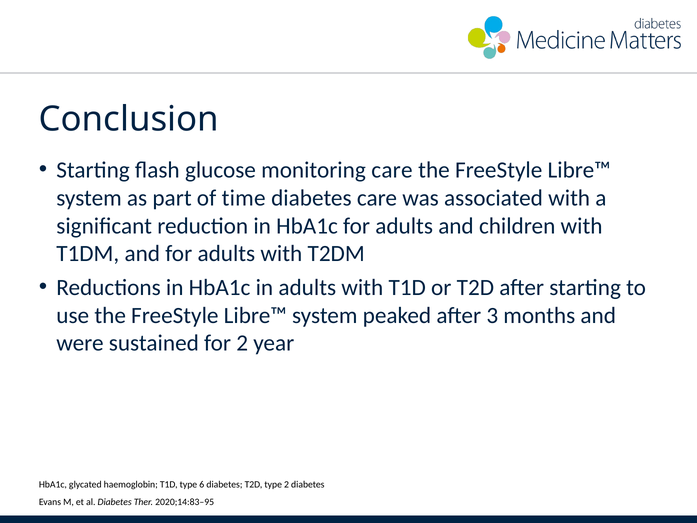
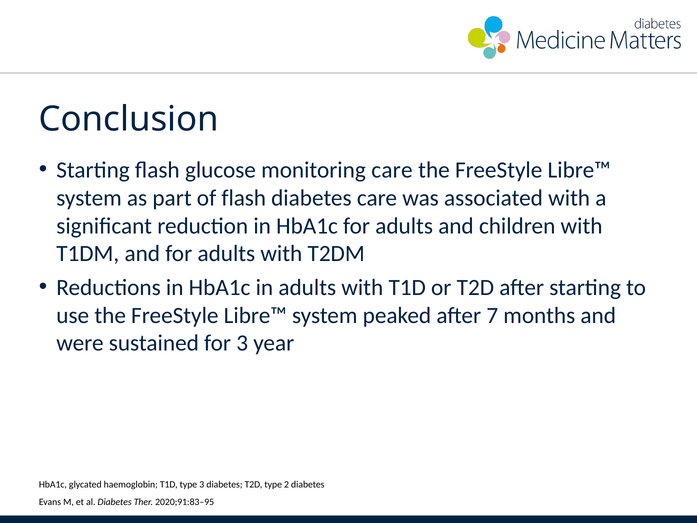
of time: time -> flash (244, 198)
3: 3 -> 7 (492, 315)
for 2: 2 -> 3 (242, 343)
type 6: 6 -> 3 (202, 484)
2020;14:83–95: 2020;14:83–95 -> 2020;91:83–95 (185, 502)
